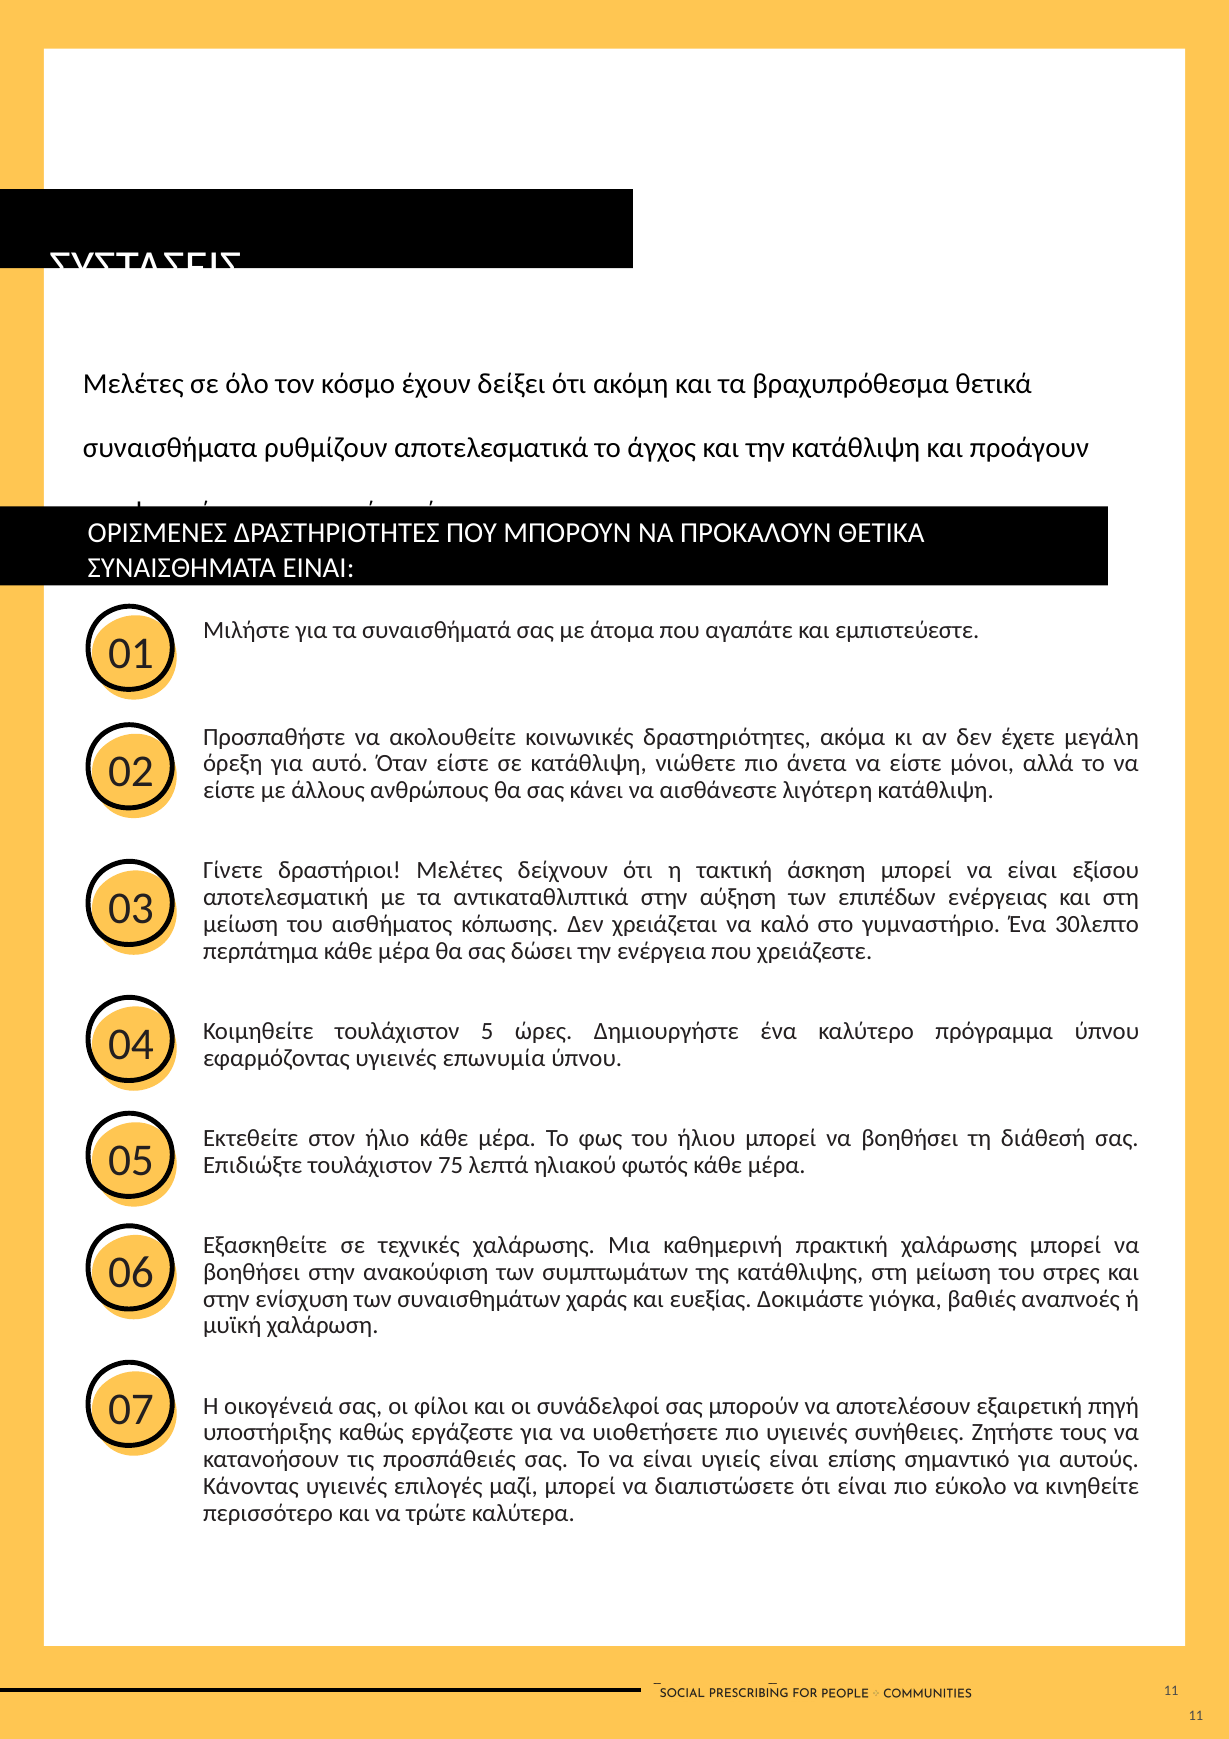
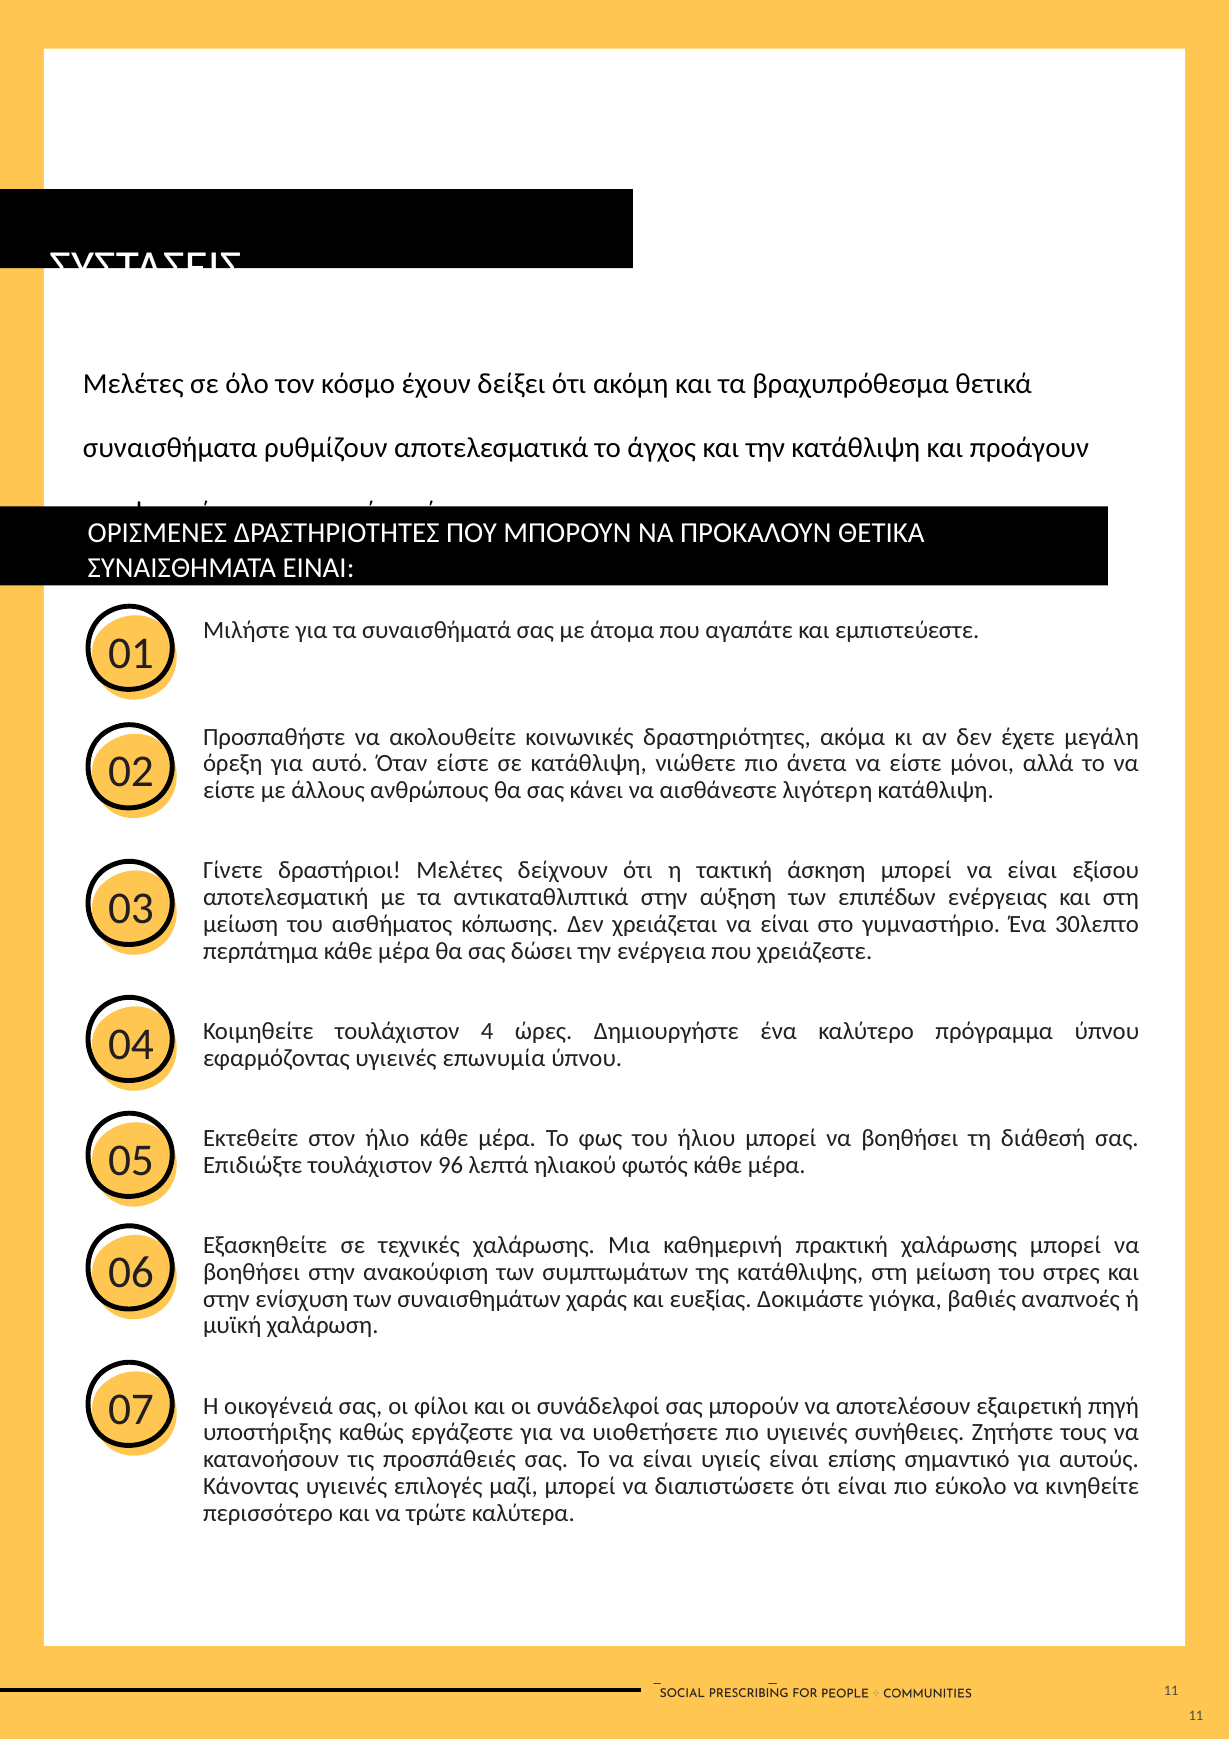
χρειάζεται να καλό: καλό -> είναι (785, 924)
5: 5 -> 4 (487, 1031)
75: 75 -> 96 (451, 1165)
